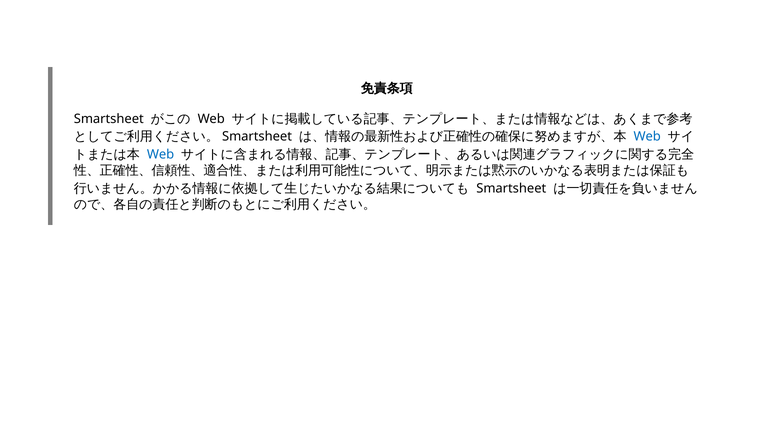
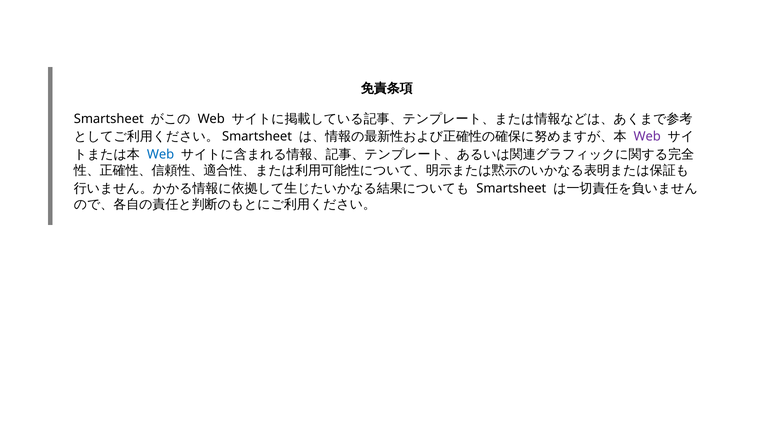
Web colour: blue -> purple (647, 137)
